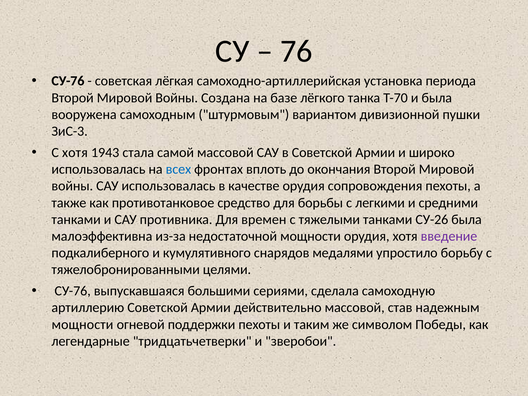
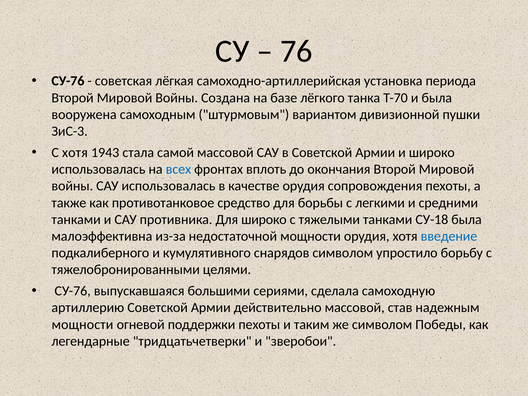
Для времен: времен -> широко (264, 219)
СУ-26: СУ-26 -> СУ-18 (432, 219)
введение colour: purple -> blue (449, 236)
снарядов медалями: медалями -> символом (343, 253)
